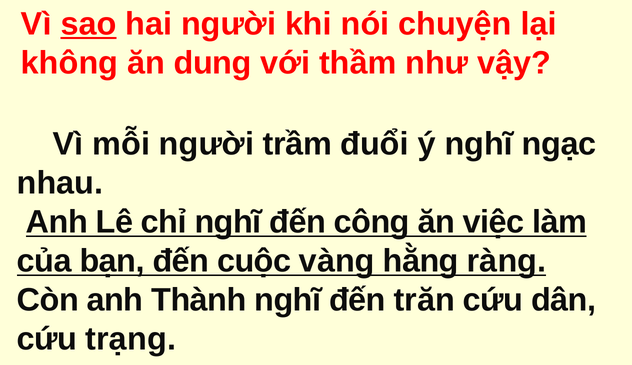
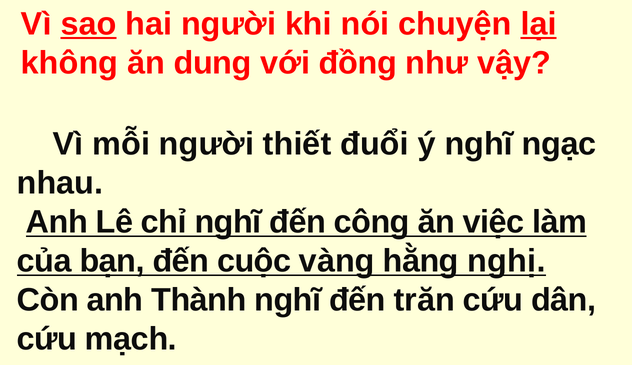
lại underline: none -> present (539, 24)
thầm: thầm -> đồng (358, 63)
trầm: trầm -> thiết (297, 144)
ràng: ràng -> nghị (506, 261)
trạng: trạng -> mạch (131, 339)
